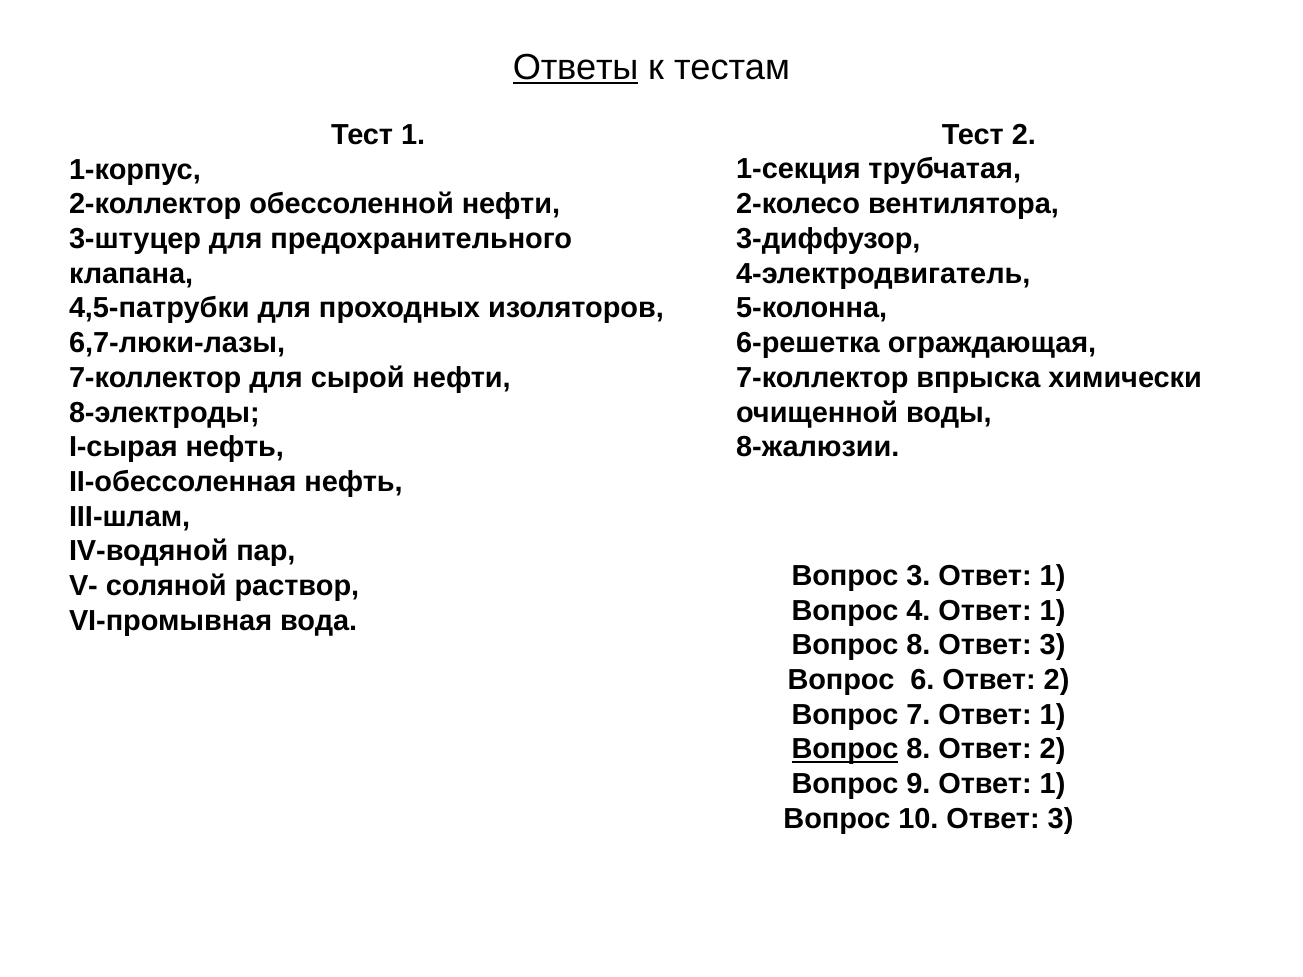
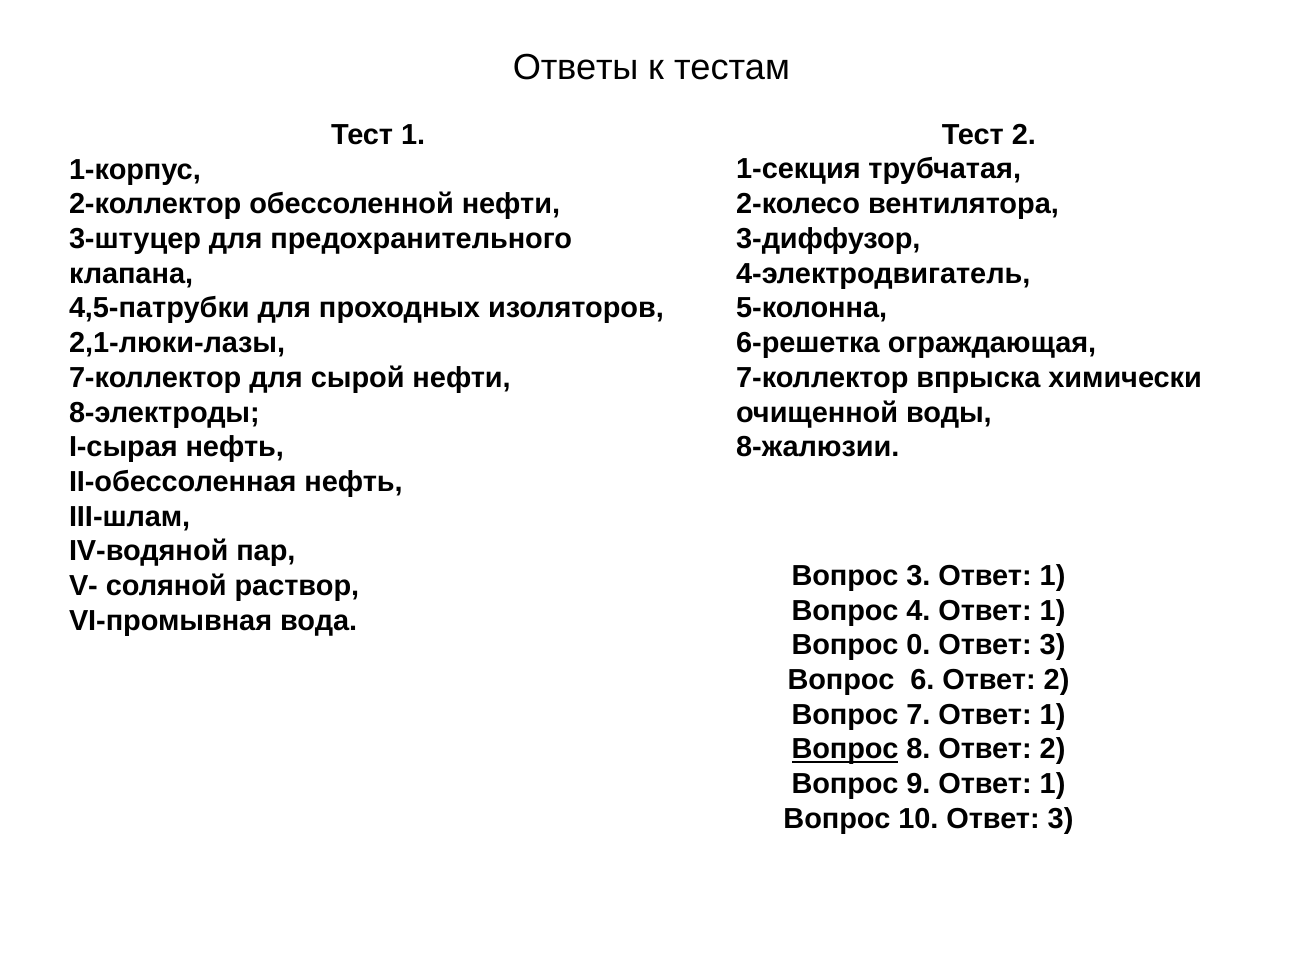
Ответы underline: present -> none (576, 68)
6,7-люки-лазы: 6,7-люки-лазы -> 2,1-люки-лазы (177, 343)
8: 8 -> 0 (918, 645)
